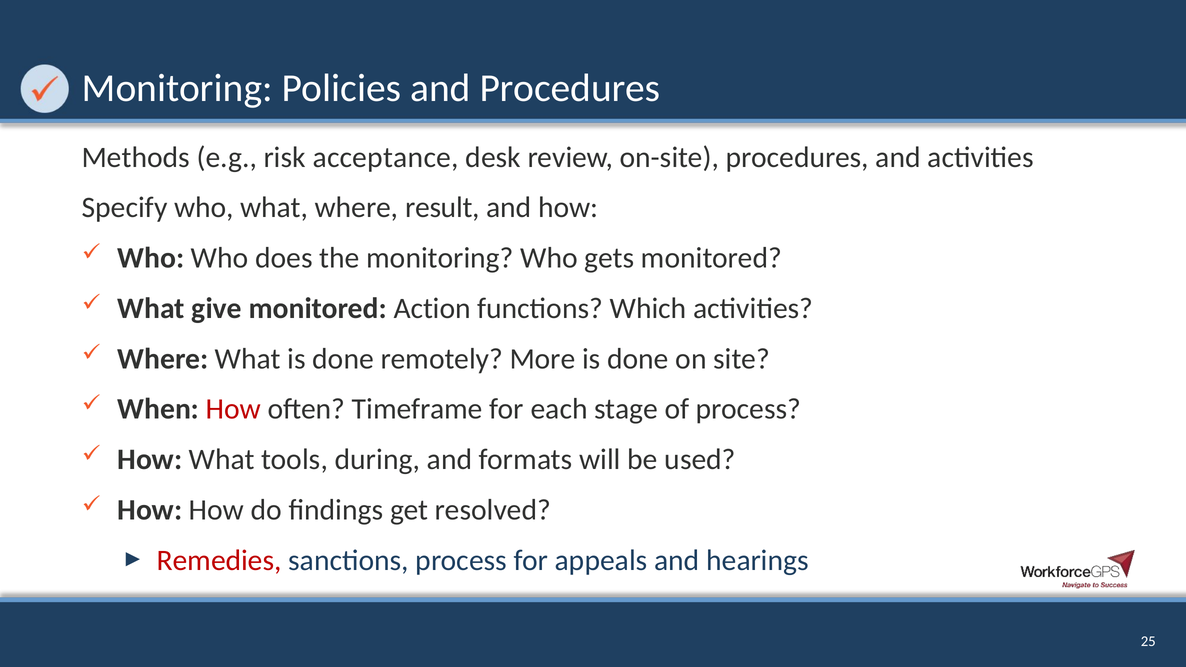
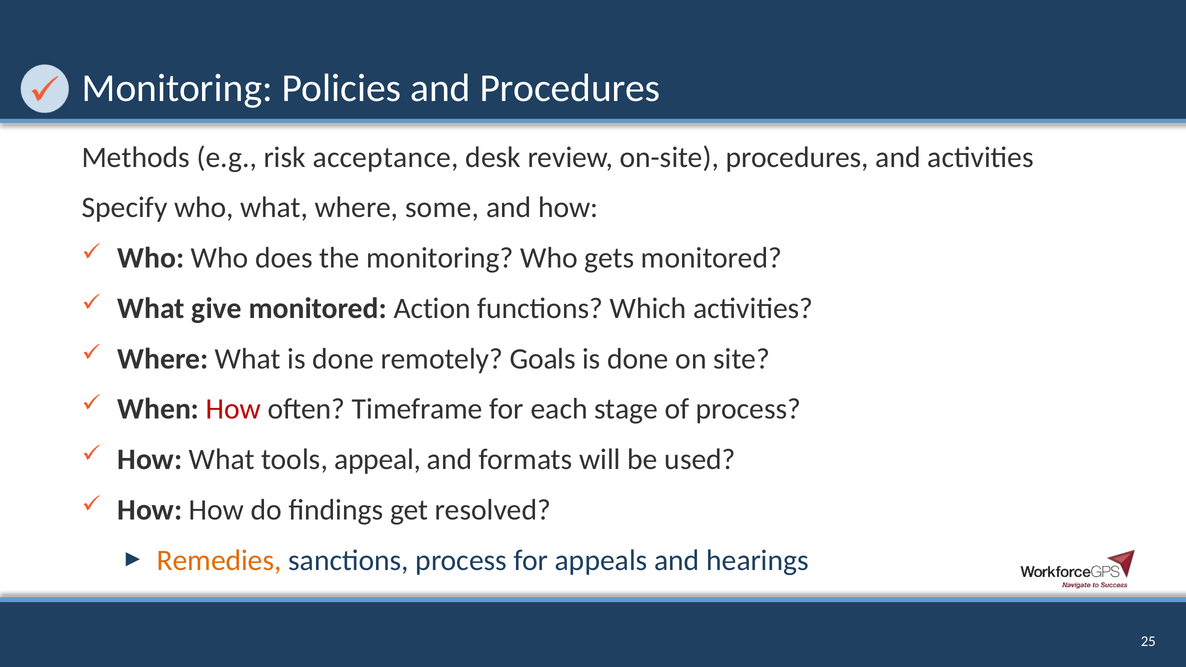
result: result -> some (442, 208)
More: More -> Goals (543, 359)
during: during -> appeal (378, 460)
Remedies colour: red -> orange (219, 560)
